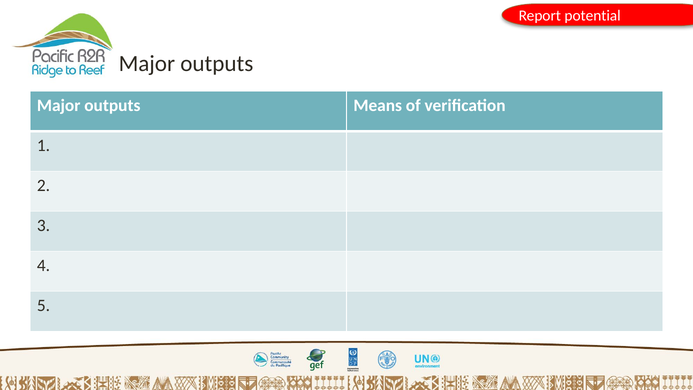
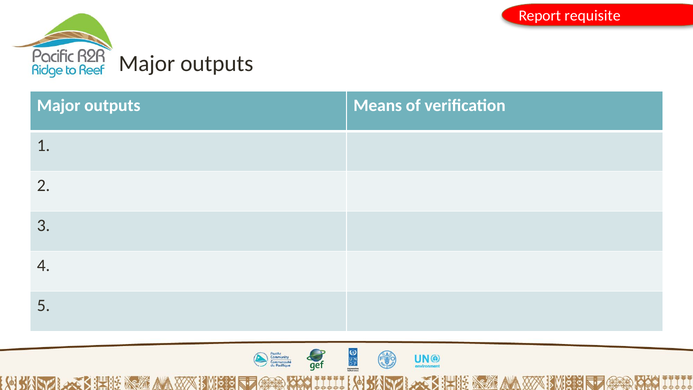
potential: potential -> requisite (593, 16)
